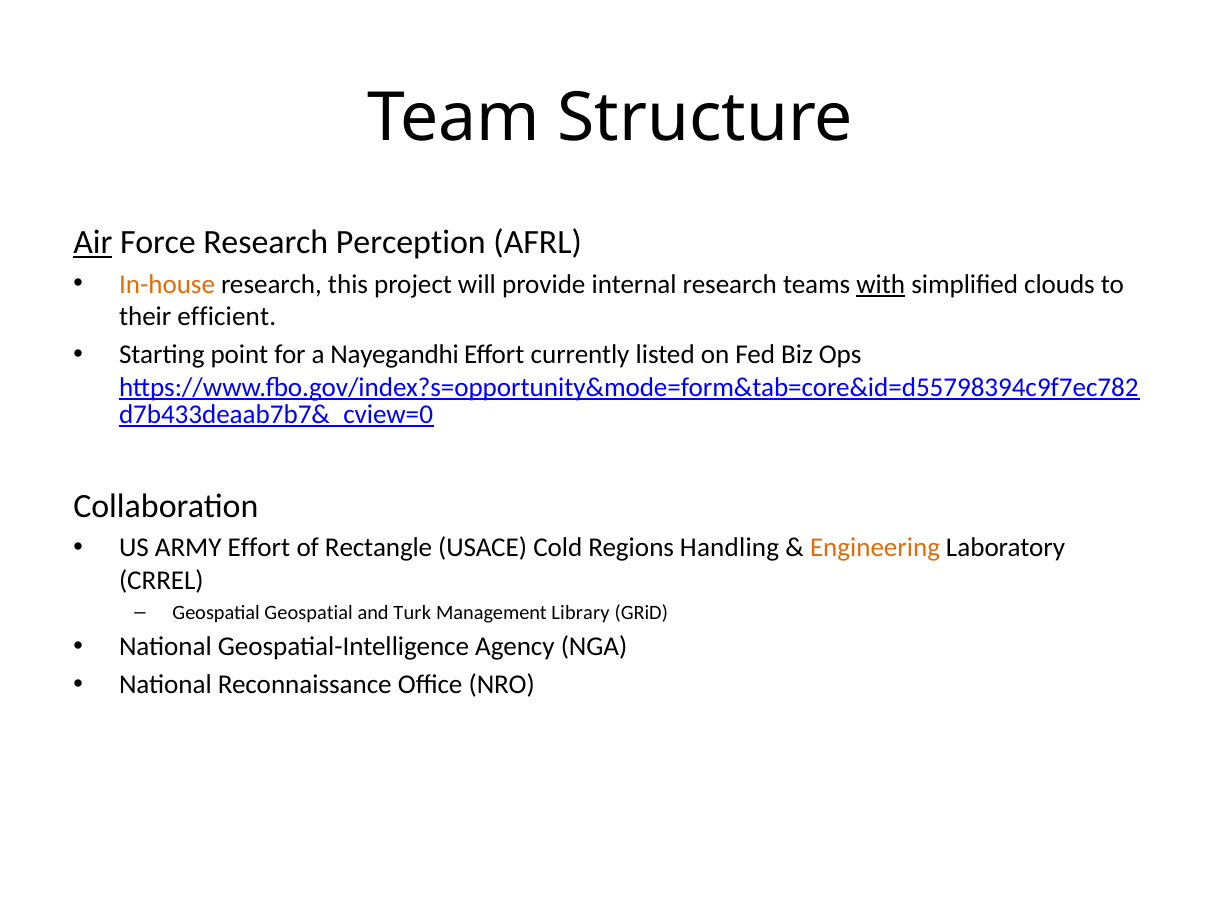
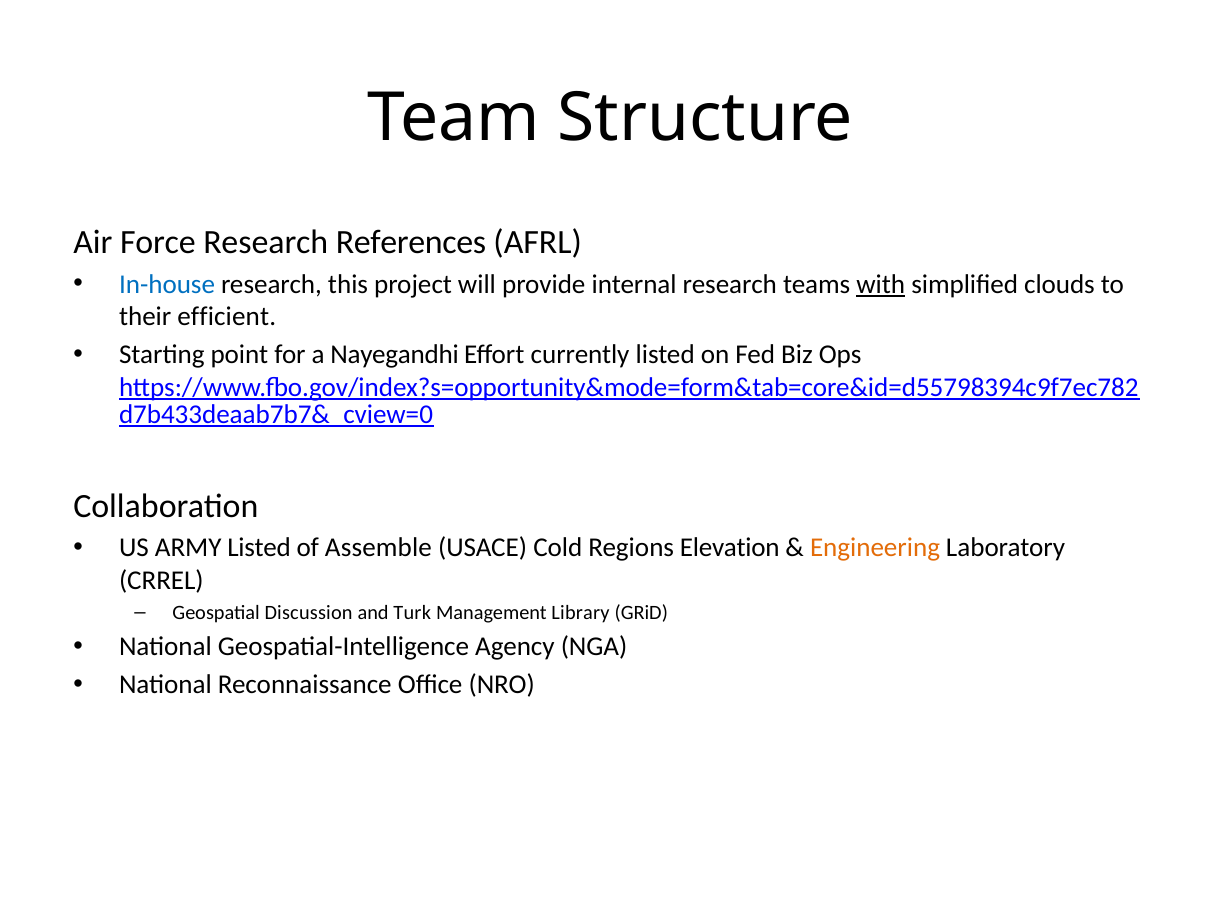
Air underline: present -> none (93, 243)
Perception: Perception -> References (411, 243)
In-house colour: orange -> blue (167, 284)
ARMY Effort: Effort -> Listed (259, 548)
Rectangle: Rectangle -> Assemble (378, 548)
Handling: Handling -> Elevation (730, 548)
Geospatial Geospatial: Geospatial -> Discussion (309, 612)
